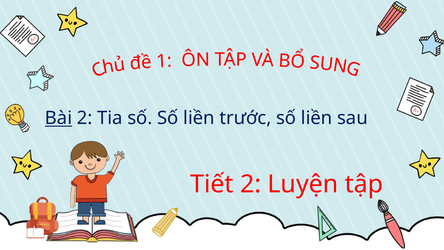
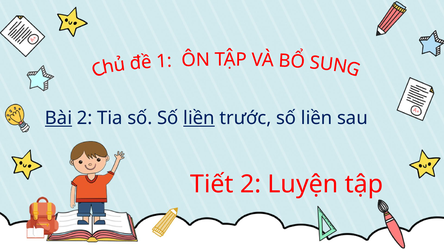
liền underline: none -> present (199, 118)
